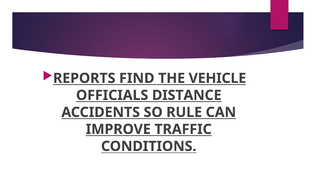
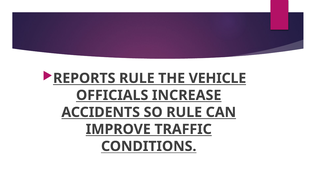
REPORTS FIND: FIND -> RULE (137, 78)
DISTANCE: DISTANCE -> INCREASE (187, 95)
